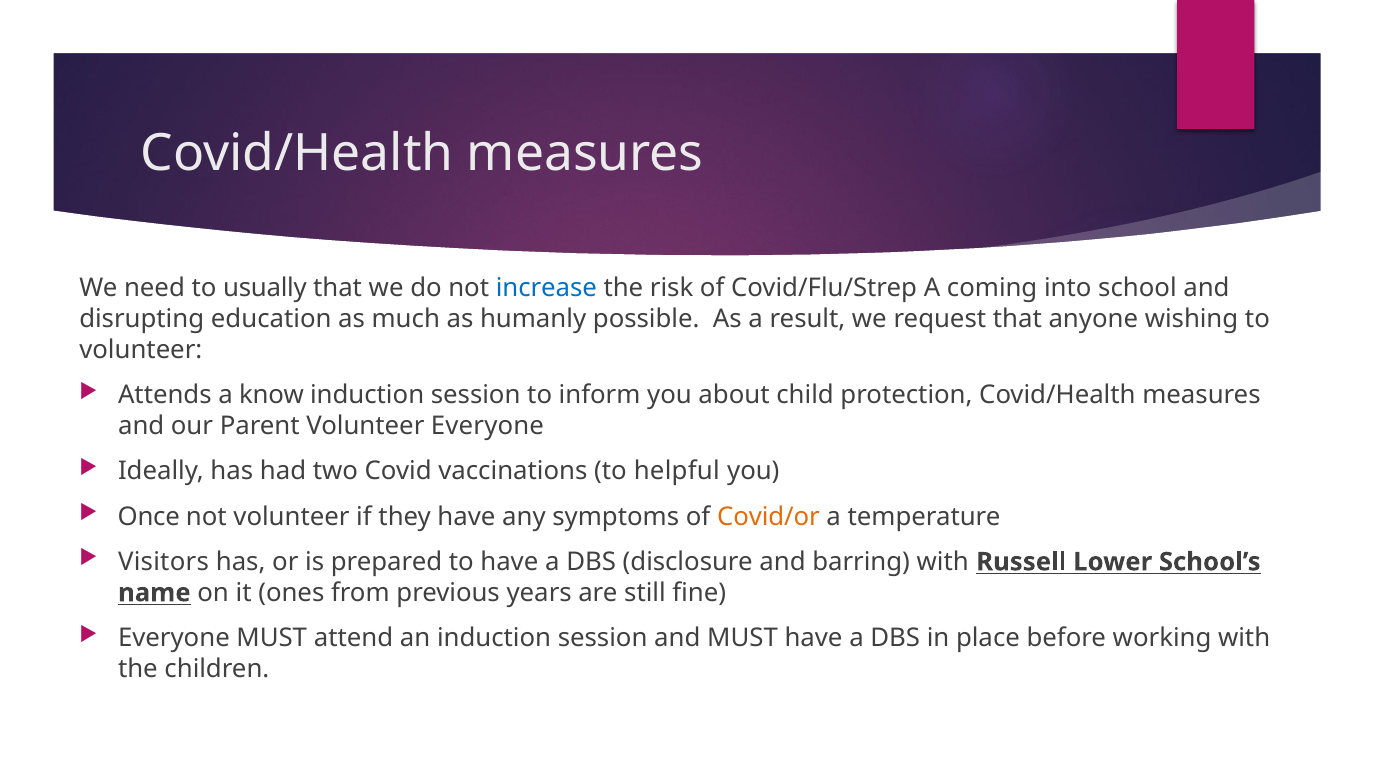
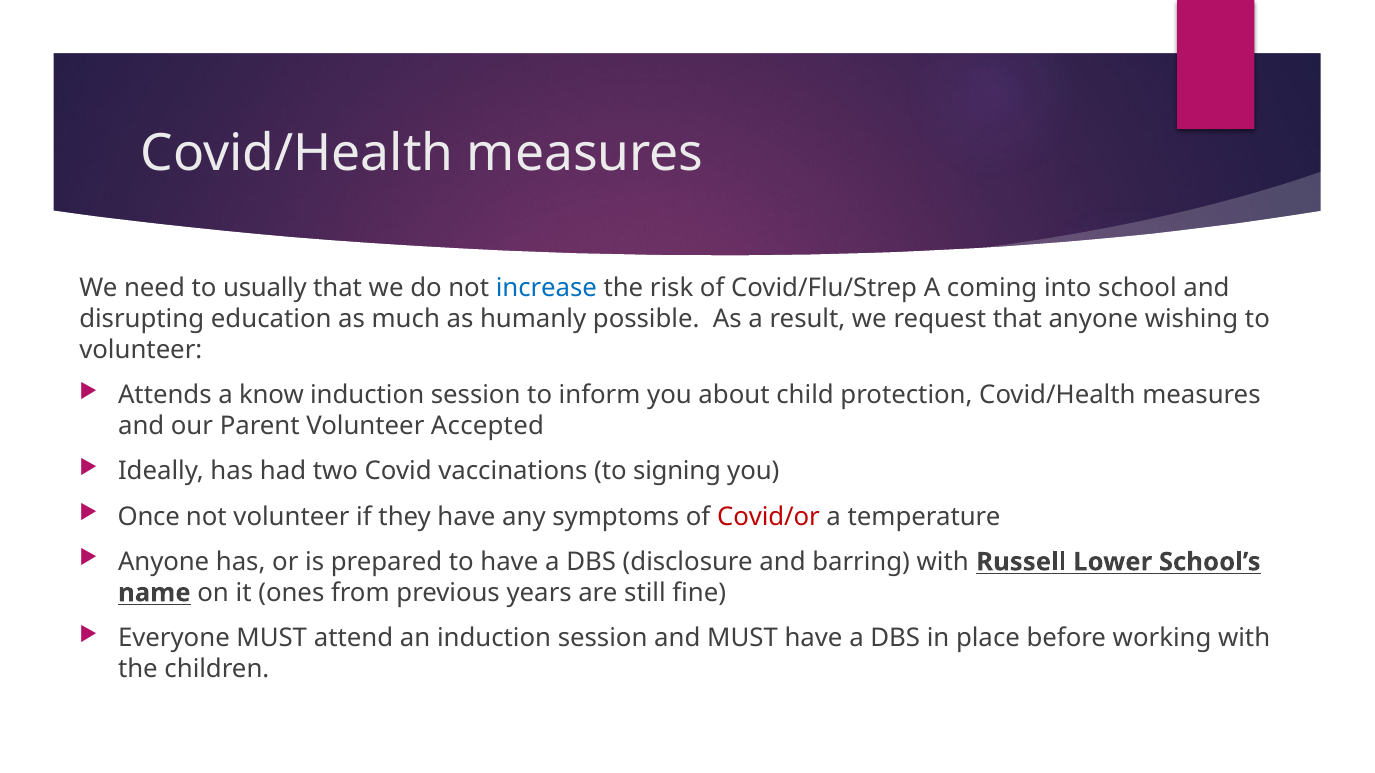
Volunteer Everyone: Everyone -> Accepted (487, 426)
helpful: helpful -> signing (677, 472)
Covid/or colour: orange -> red (768, 517)
Visitors: Visitors -> Anyone (164, 562)
